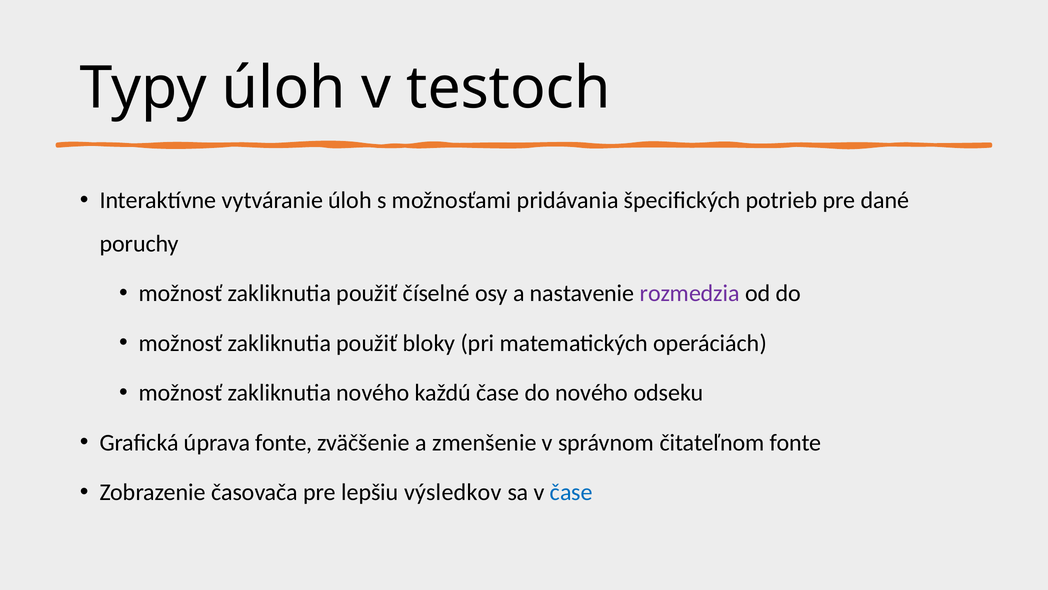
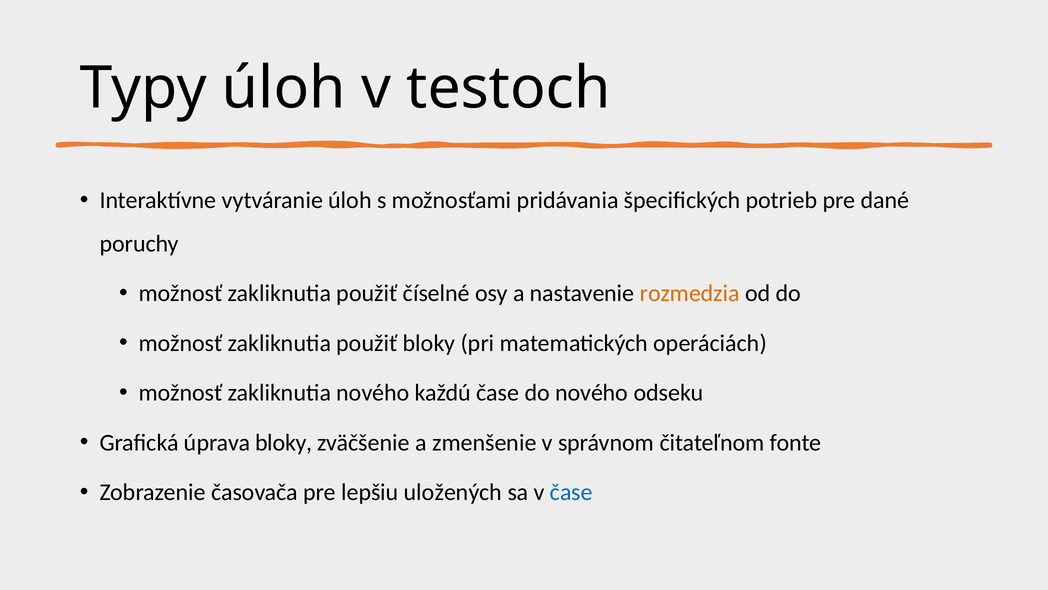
rozmedzia colour: purple -> orange (690, 293)
úprava fonte: fonte -> bloky (284, 442)
výsledkov: výsledkov -> uložených (453, 492)
